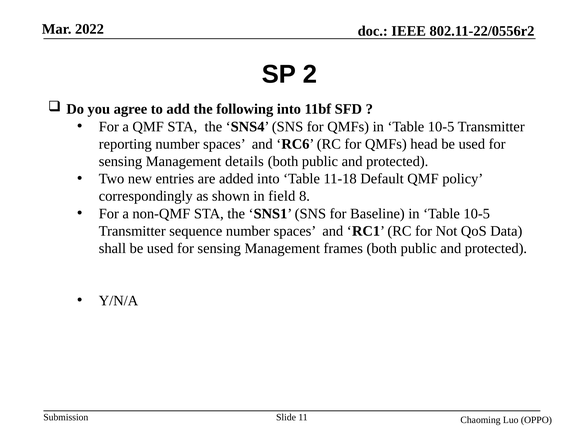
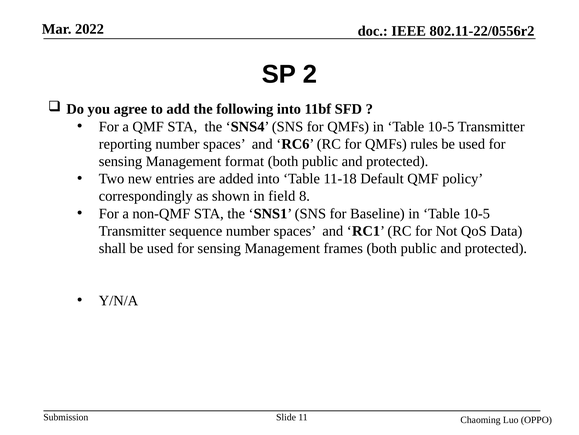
head: head -> rules (424, 144)
details: details -> format (244, 161)
